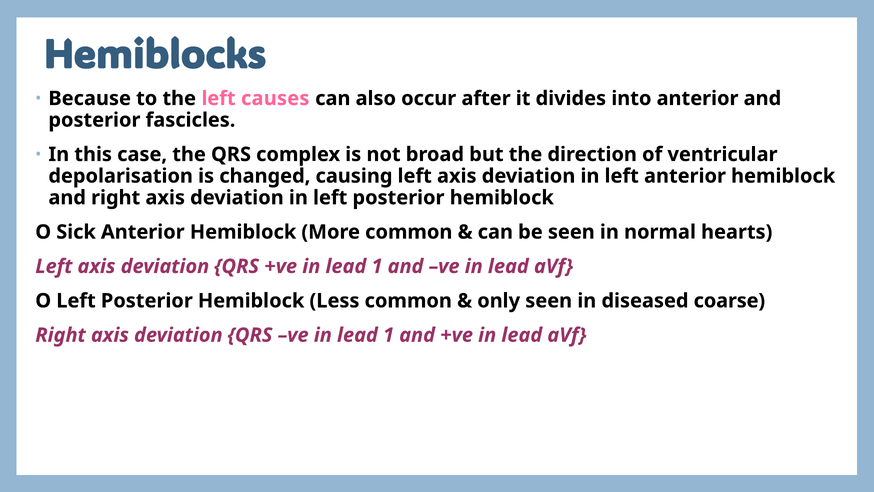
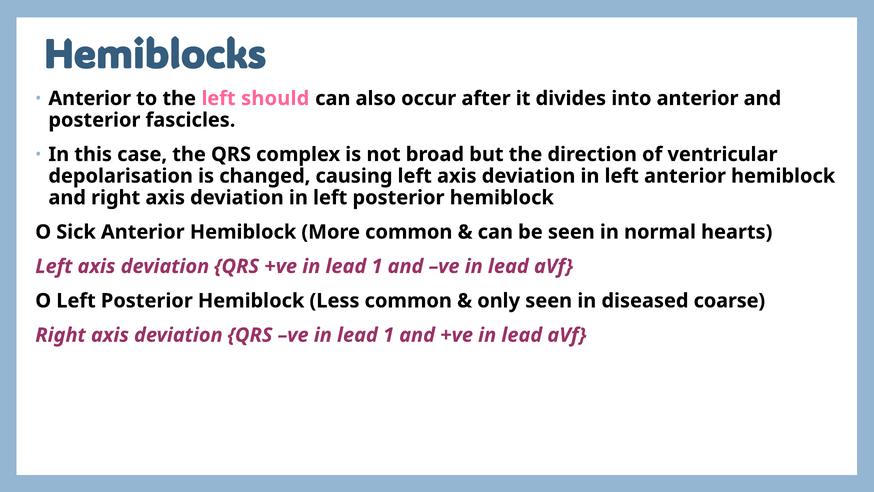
Because: Because -> Anterior (90, 98)
causes: causes -> should (275, 98)
